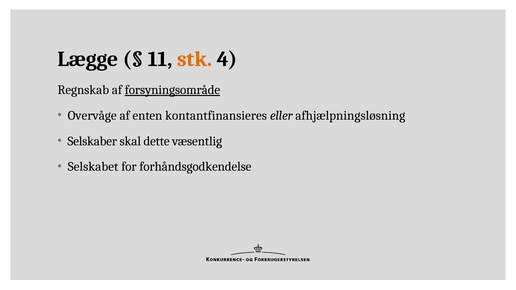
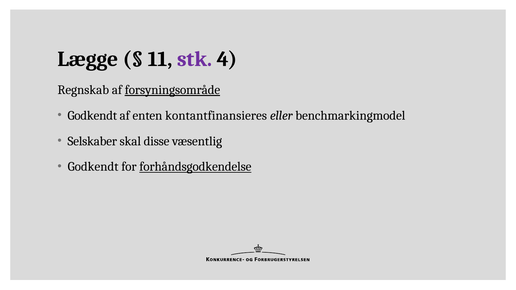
stk colour: orange -> purple (195, 59)
Overvåge: Overvåge -> Godkendt (92, 116)
afhjælpningsløsning: afhjælpningsløsning -> benchmarkingmodel (350, 116)
dette: dette -> disse (157, 141)
Selskabet: Selskabet -> Godkendt (93, 167)
forhåndsgodkendelse underline: none -> present (195, 167)
